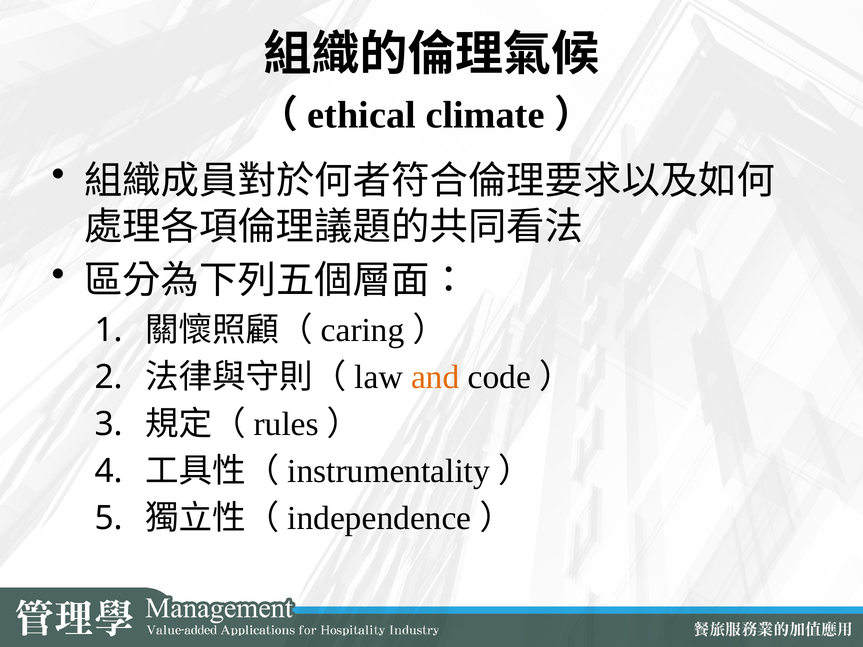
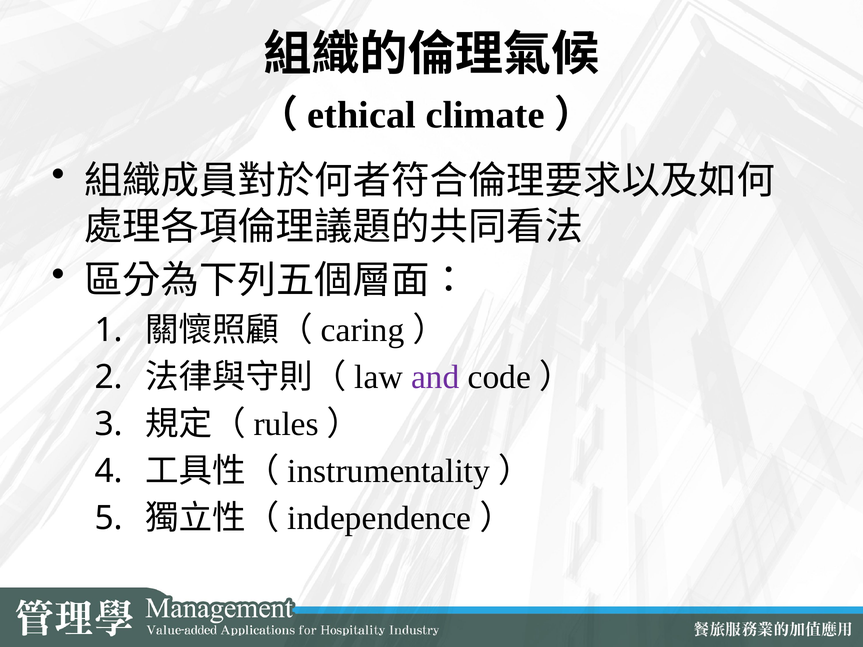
and colour: orange -> purple (435, 377)
